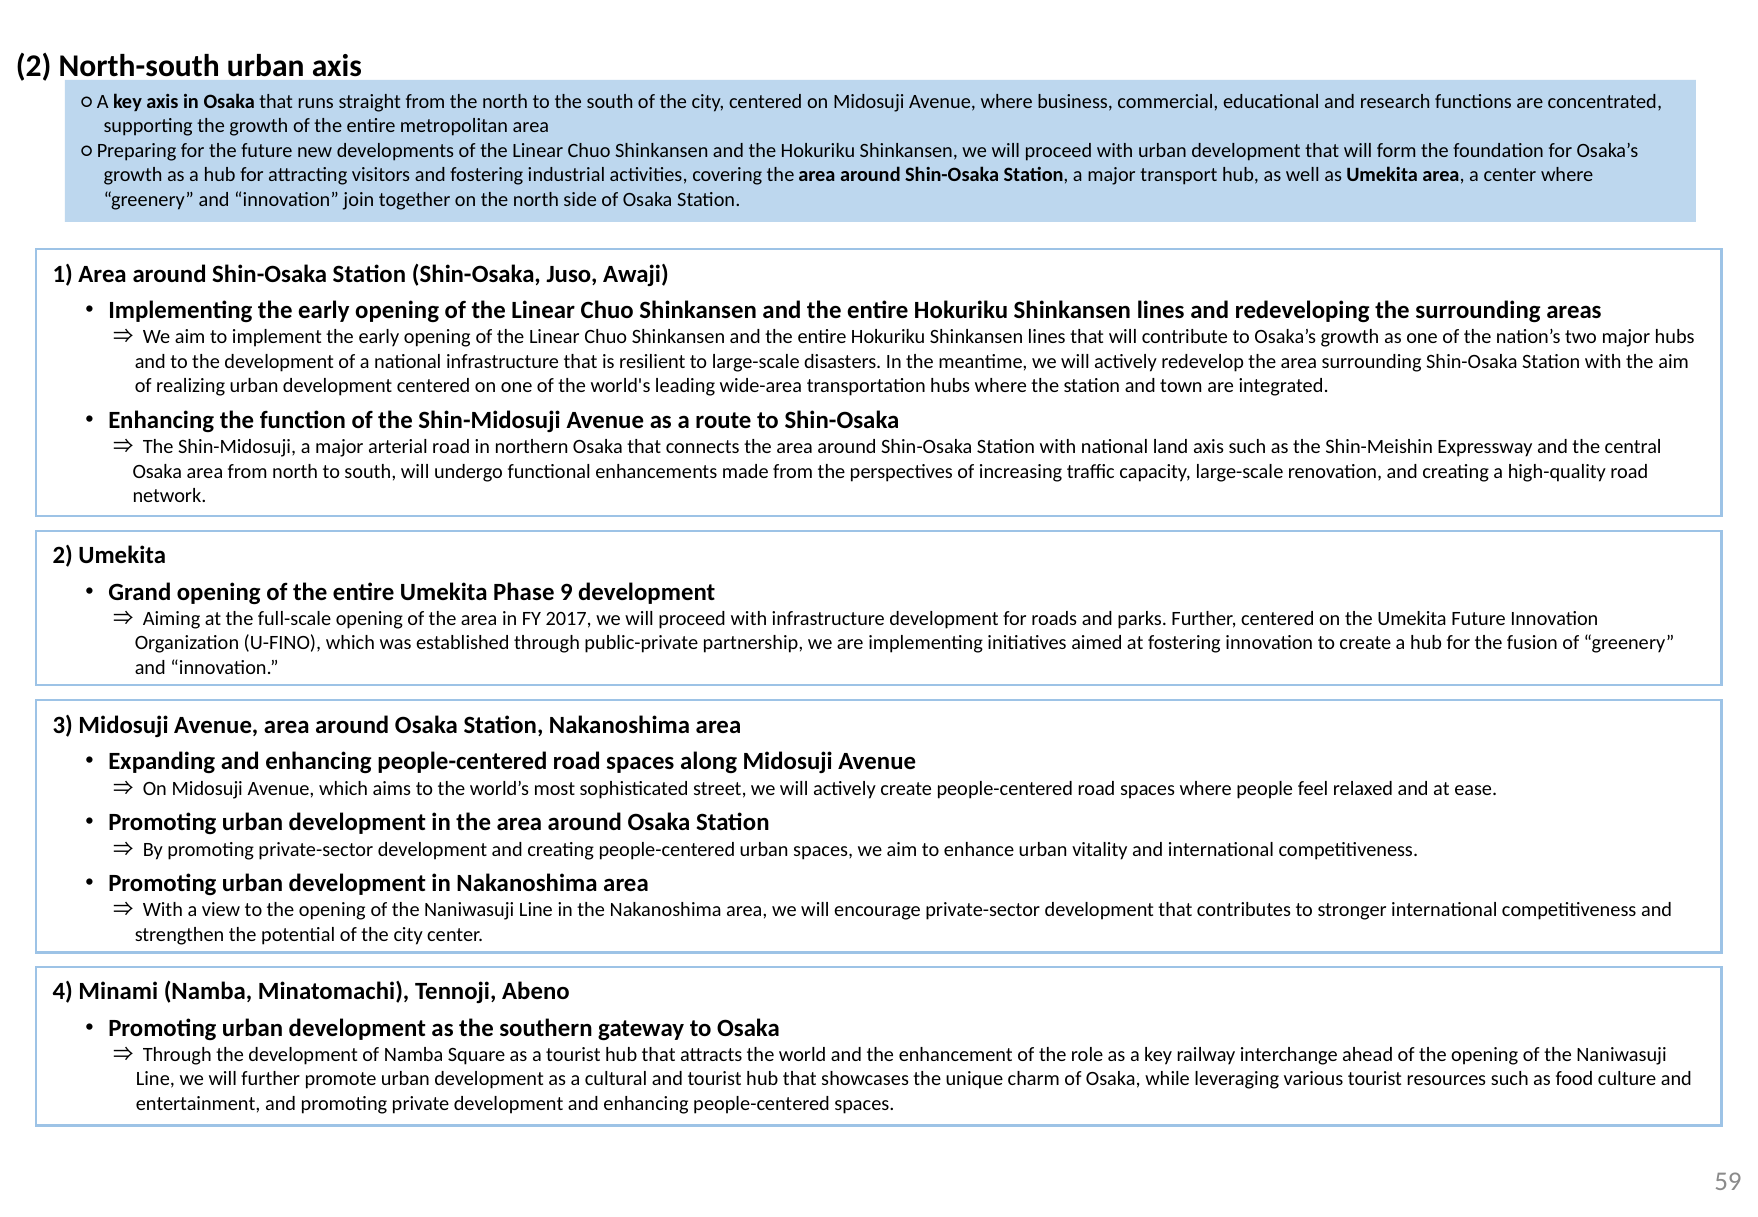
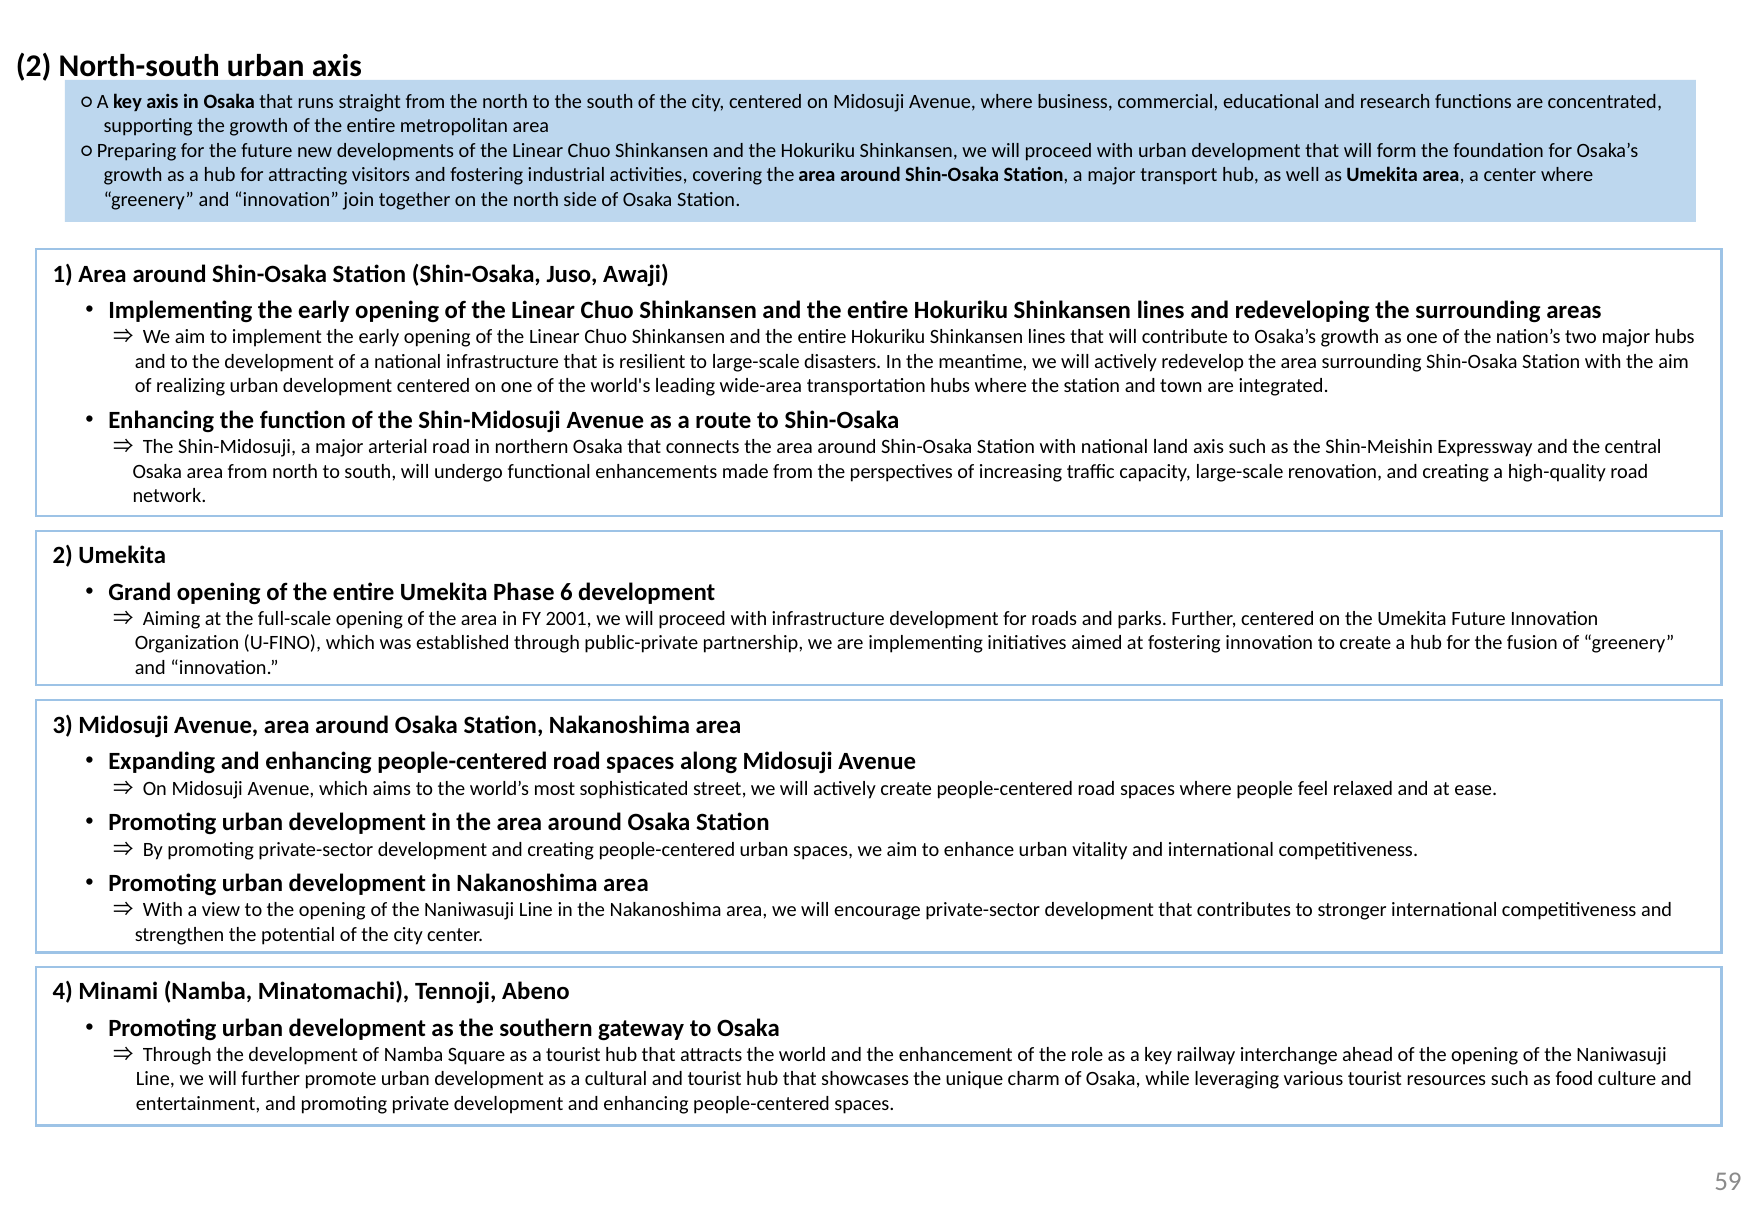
9: 9 -> 6 (566, 592)
2017: 2017 -> 2001 (569, 619)
